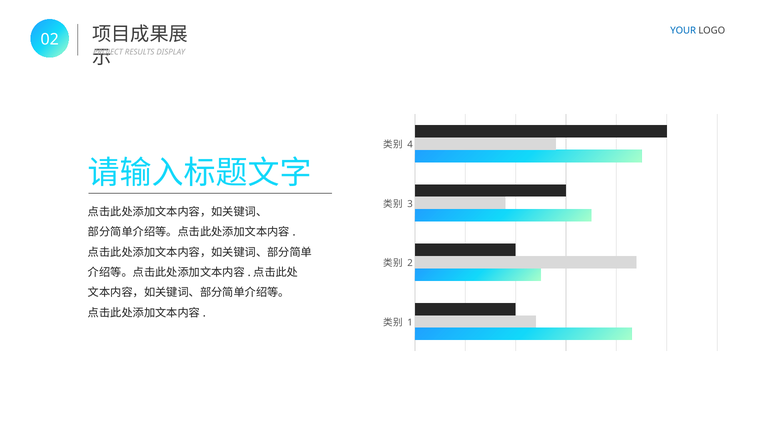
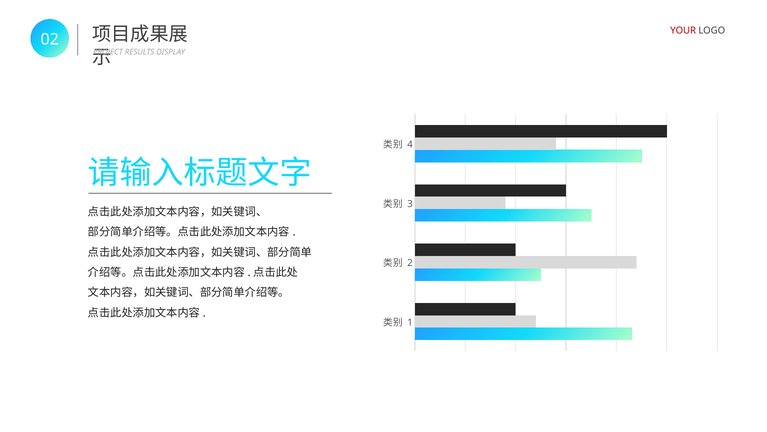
YOUR colour: blue -> red (683, 31)
